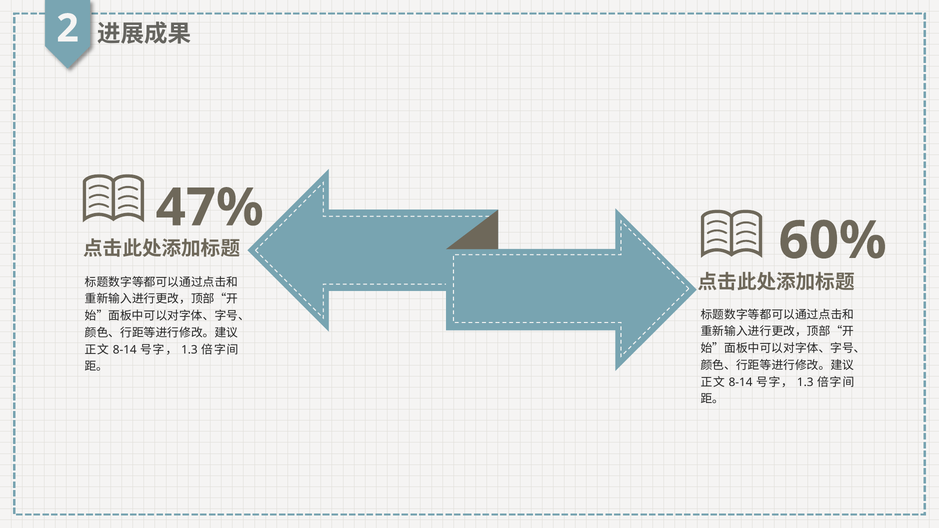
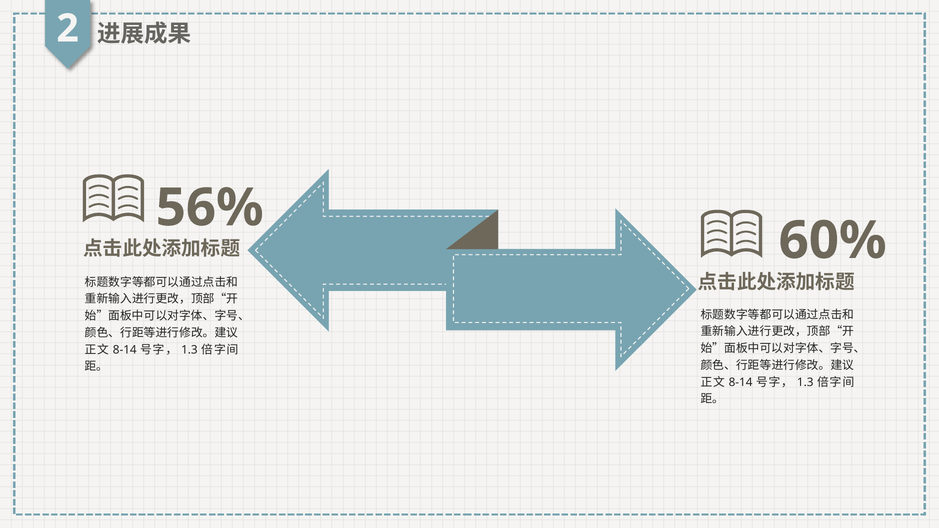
47%: 47% -> 56% (210, 208)
